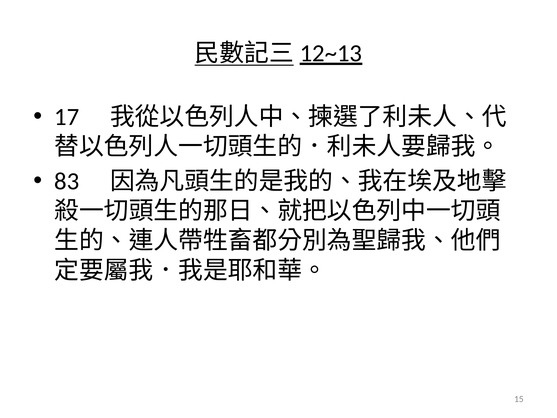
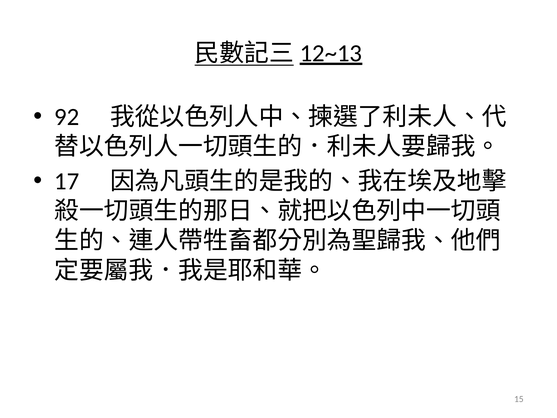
17: 17 -> 92 (67, 117)
83: 83 -> 17 (67, 181)
